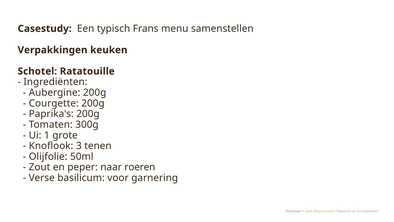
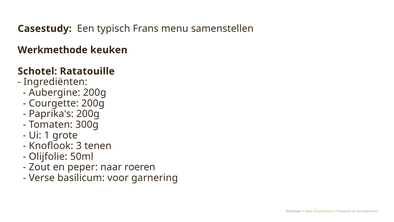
Verpakkingen: Verpakkingen -> Werkmethode (53, 50)
